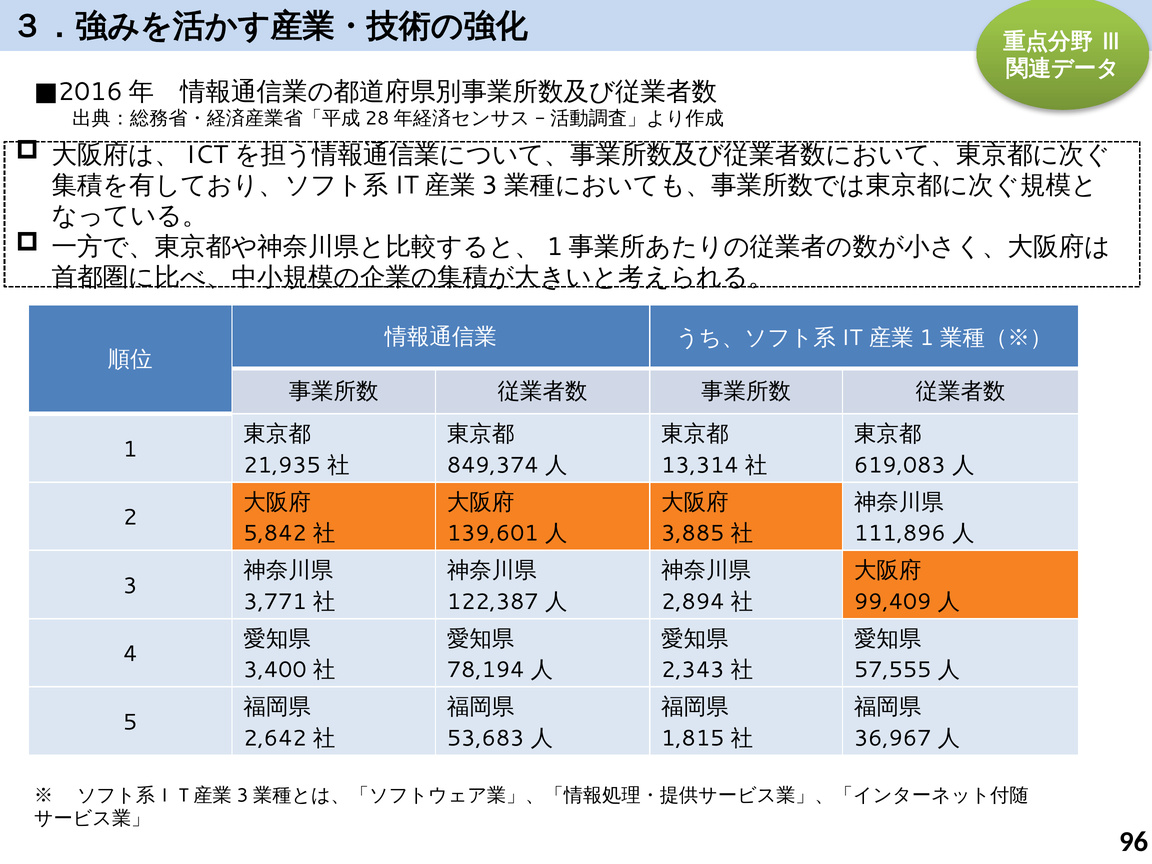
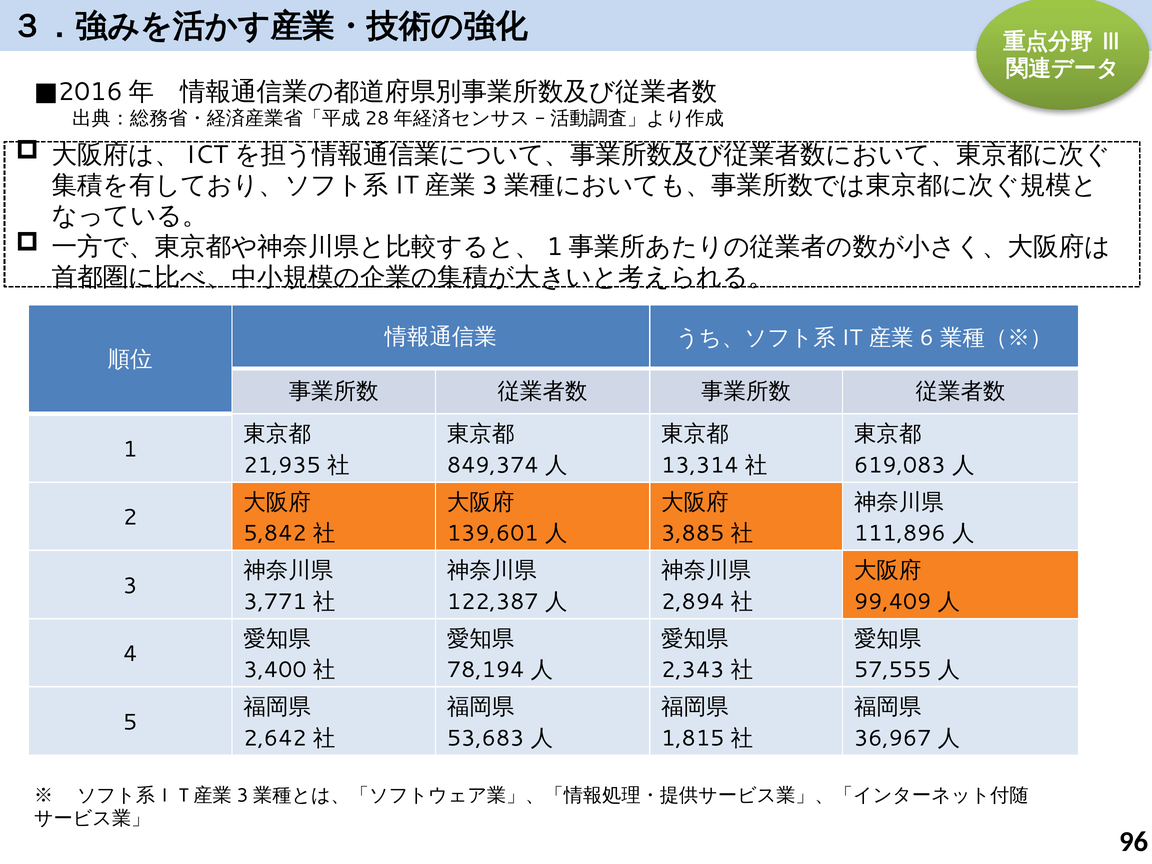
1: 1 -> 6 (927, 338)
